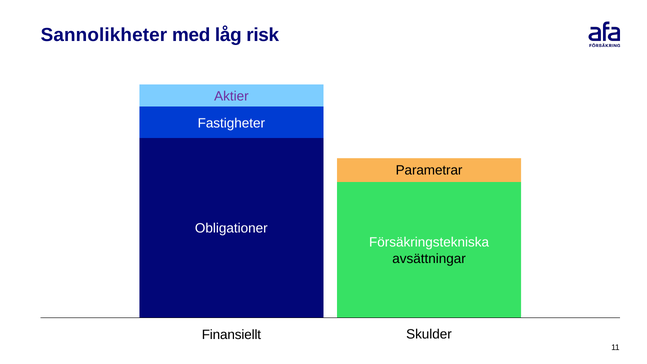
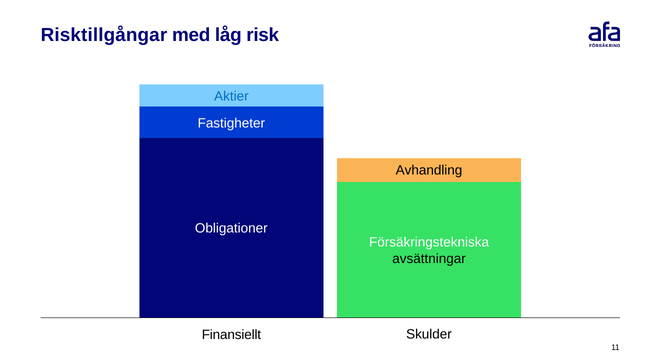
Sannolikheter: Sannolikheter -> Risktillgångar (104, 35)
Aktier colour: purple -> blue (231, 96)
Parametrar: Parametrar -> Avhandling (429, 170)
